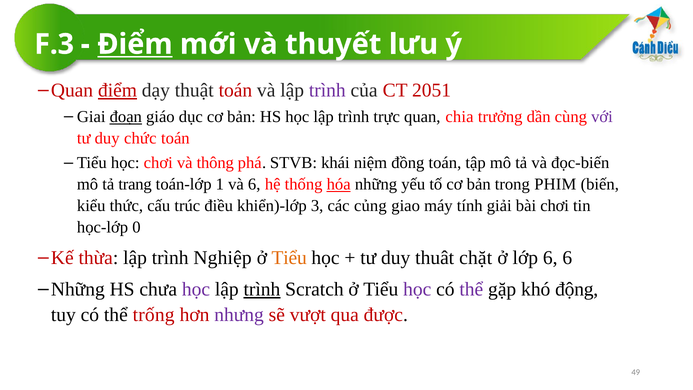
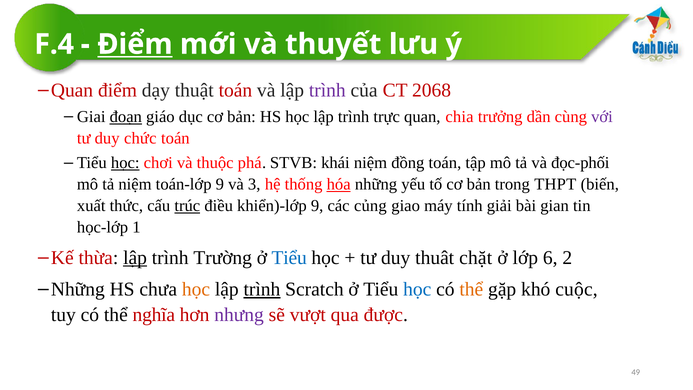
F.3: F.3 -> F.4 (54, 44)
điểm underline: present -> none (117, 90)
2051: 2051 -> 2068 (432, 90)
học underline: none -> present (125, 163)
thông: thông -> thuộc (215, 163)
đọc-biến: đọc-biến -> đọc-phối (580, 163)
tả trang: trang -> niệm (135, 184)
toán-lớp 1: 1 -> 9 (220, 184)
và 6: 6 -> 3 (254, 184)
PHIM: PHIM -> THPT (555, 184)
kiểu: kiểu -> xuất (91, 206)
trúc underline: none -> present (187, 206)
khiển)-lớp 3: 3 -> 9 (317, 206)
bài chơi: chơi -> gian (555, 206)
0: 0 -> 1 (136, 227)
lập underline: none -> present (135, 257)
Nghiệp: Nghiệp -> Trường (223, 257)
Tiểu colour: orange -> blue (289, 257)
6 6: 6 -> 2 (567, 257)
học colour: purple -> orange (196, 289)
học colour: purple -> blue (417, 289)
thể colour: purple -> orange (471, 289)
động: động -> cuộc (577, 289)
trống: trống -> nghĩa (154, 314)
